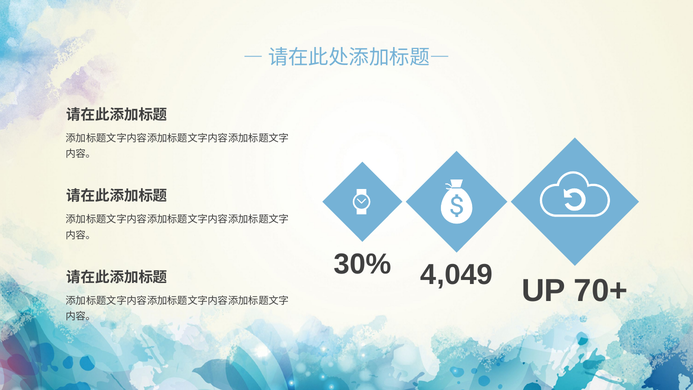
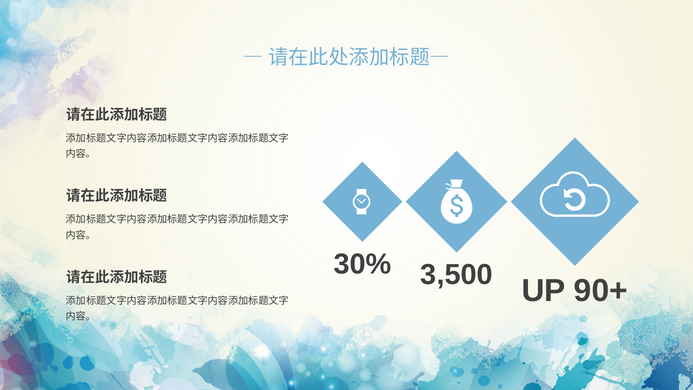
4,049: 4,049 -> 3,500 (457, 275)
70+: 70+ -> 90+ (601, 290)
